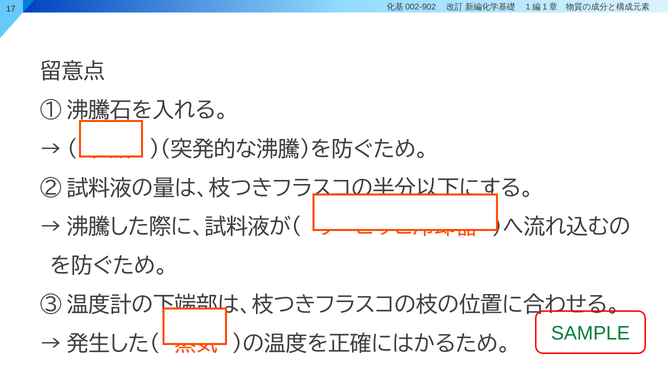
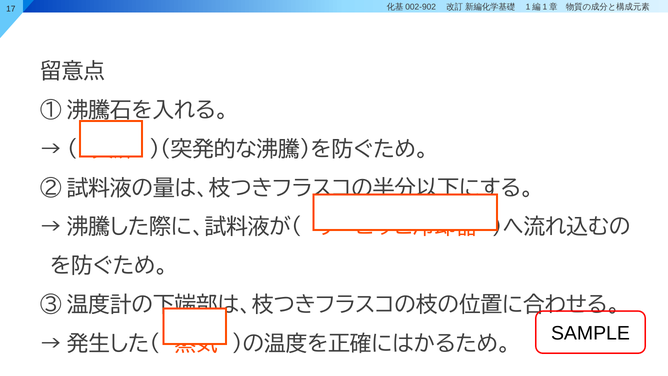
SAMPLE colour: green -> black (590, 333)
